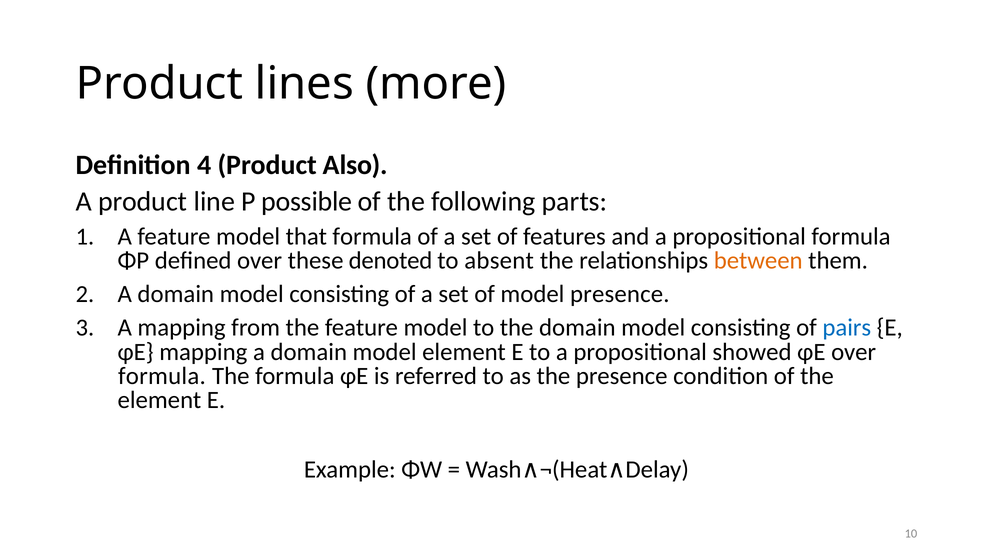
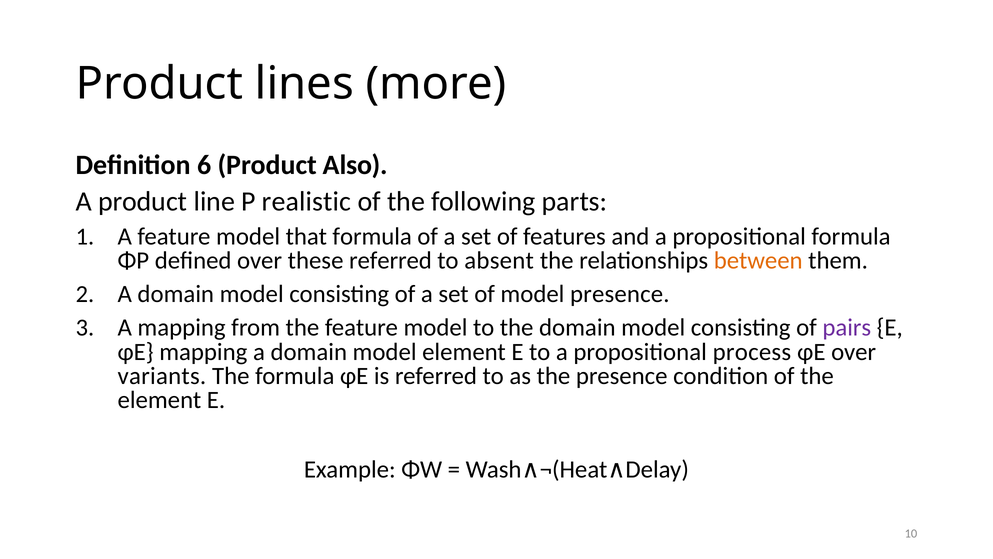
4: 4 -> 6 (204, 165)
possible: possible -> realistic (307, 201)
these denoted: denoted -> referred (390, 261)
pairs colour: blue -> purple (847, 327)
showed: showed -> process (752, 352)
formula: formula -> variants (162, 376)
